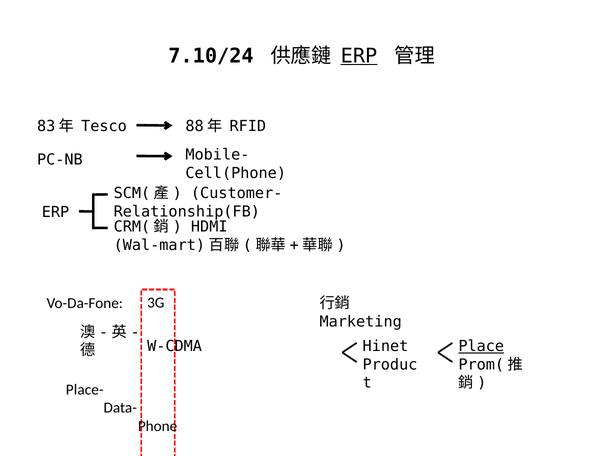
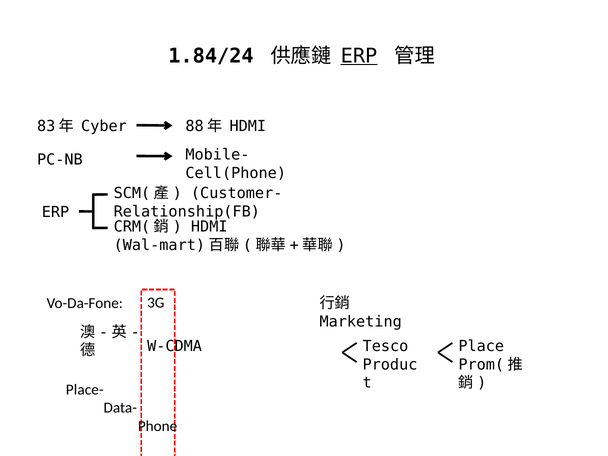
7.10/24: 7.10/24 -> 1.84/24 (211, 56)
Tesco: Tesco -> Cyber (104, 126)
RFID: RFID -> HDMI (248, 126)
Hinet: Hinet -> Tesco (385, 346)
Place underline: present -> none (481, 346)
